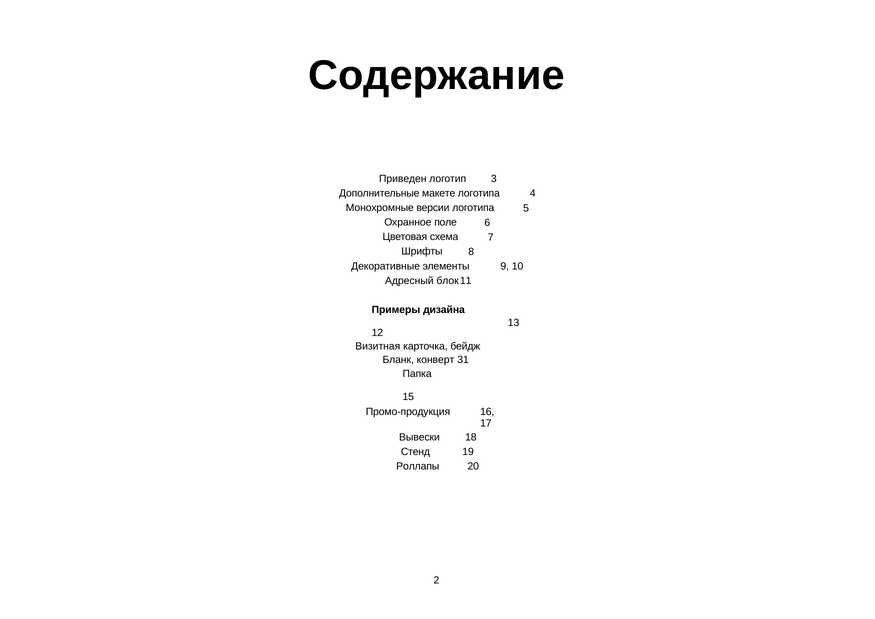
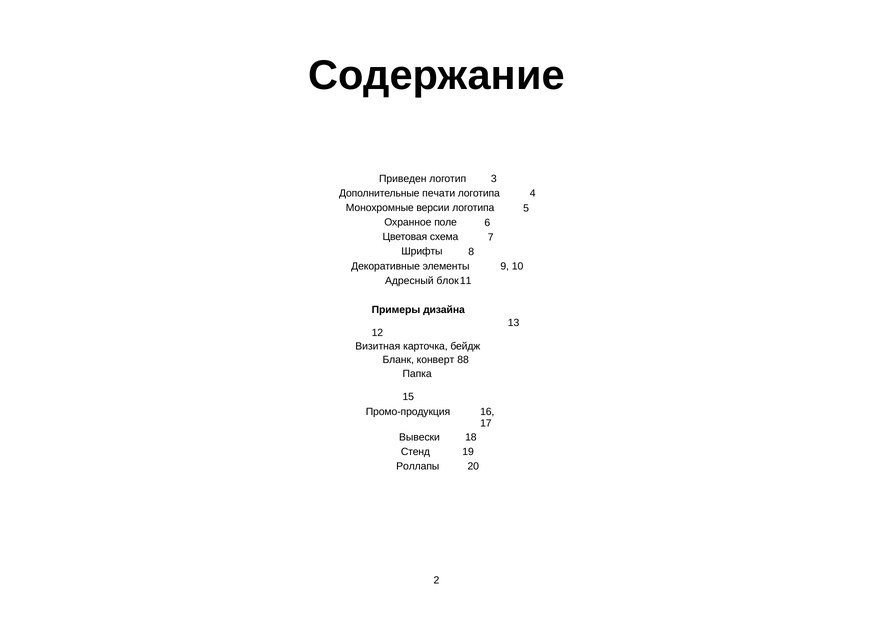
макете: макете -> печати (439, 193)
31: 31 -> 88 (463, 360)
